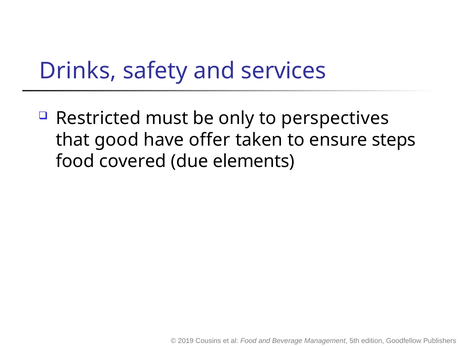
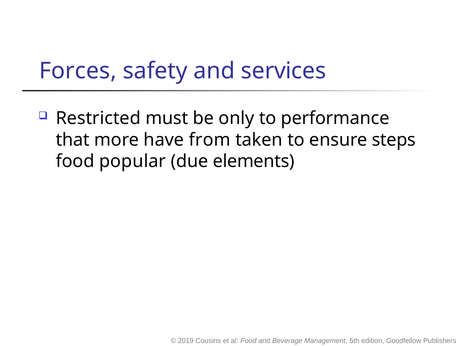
Drinks: Drinks -> Forces (78, 71)
perspectives: perspectives -> performance (335, 118)
good: good -> more (117, 140)
offer: offer -> from (210, 140)
covered: covered -> popular (133, 161)
